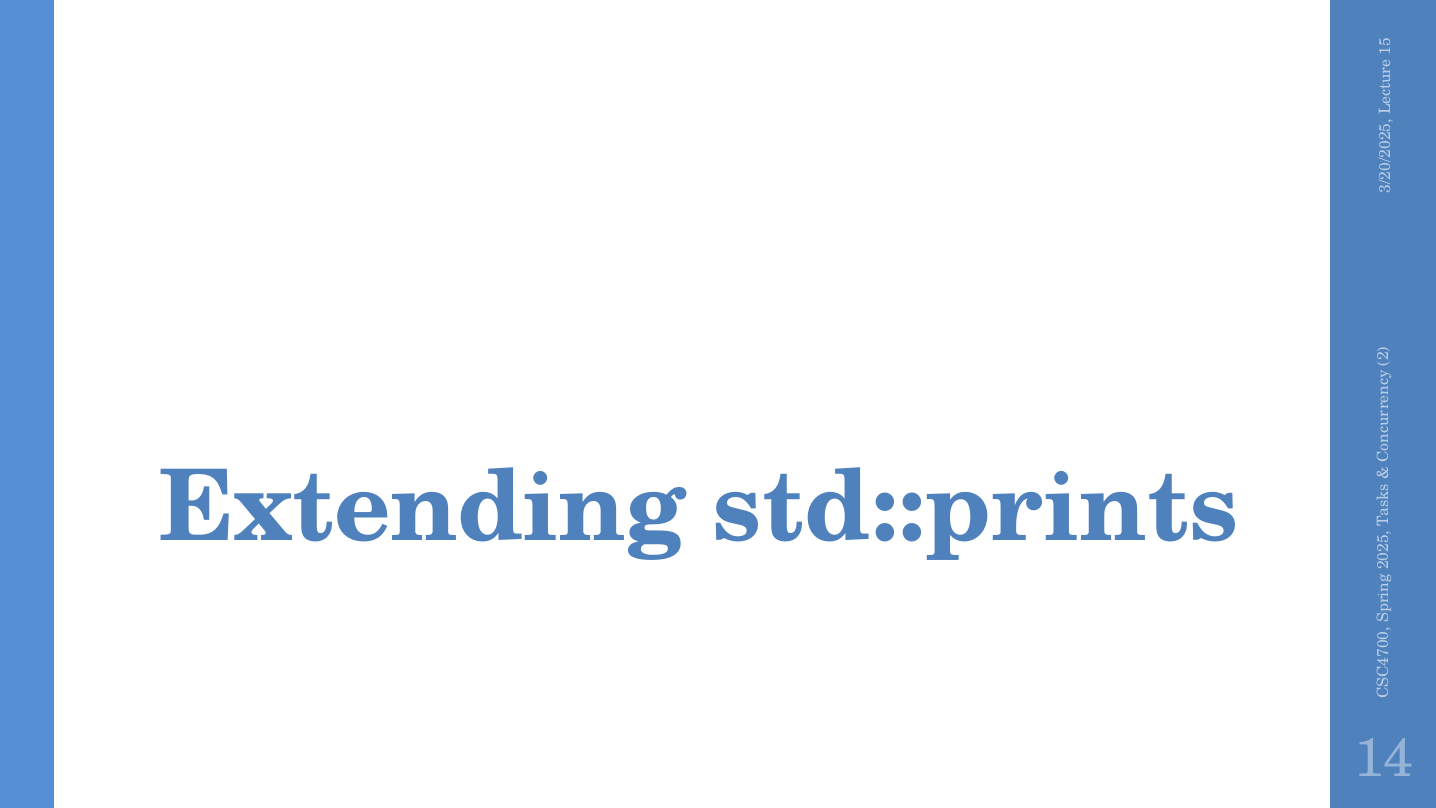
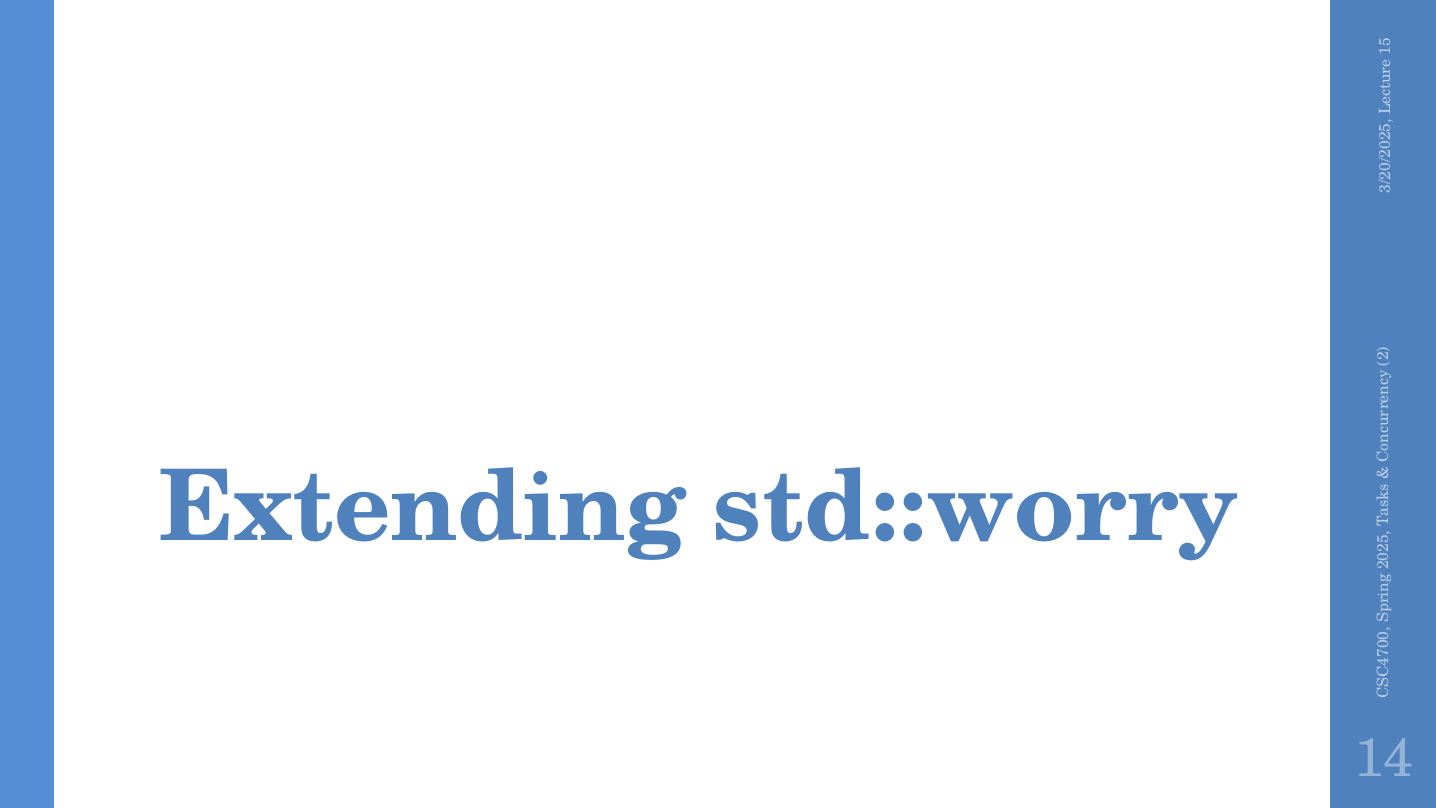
std::prints: std::prints -> std::worry (976, 507)
